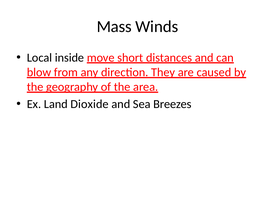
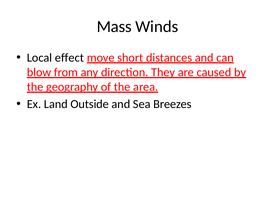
inside: inside -> effect (69, 58)
Dioxide: Dioxide -> Outside (90, 104)
